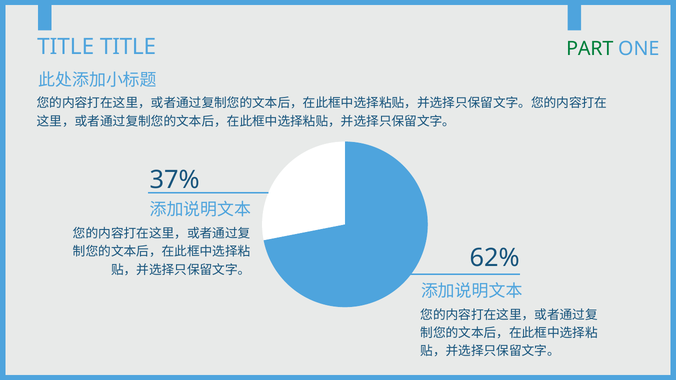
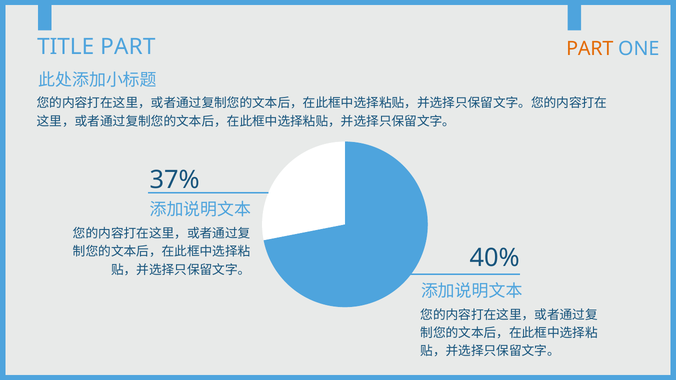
TITLE TITLE: TITLE -> PART (128, 47)
PART colour: green -> orange (590, 49)
62%: 62% -> 40% (495, 258)
